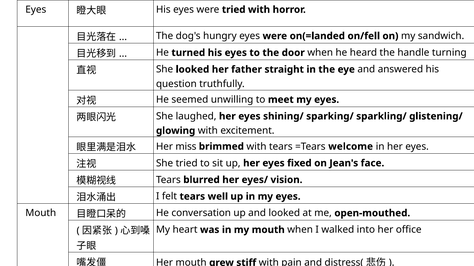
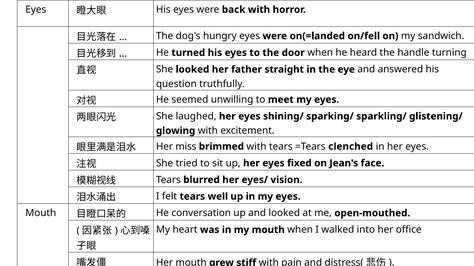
were tried: tried -> back (234, 10)
=Tears welcome: welcome -> clenched (351, 147)
